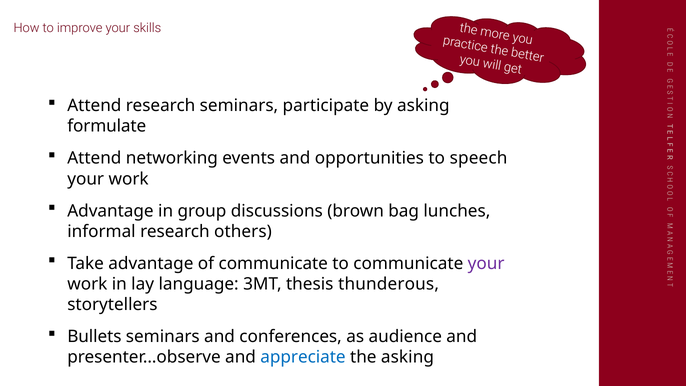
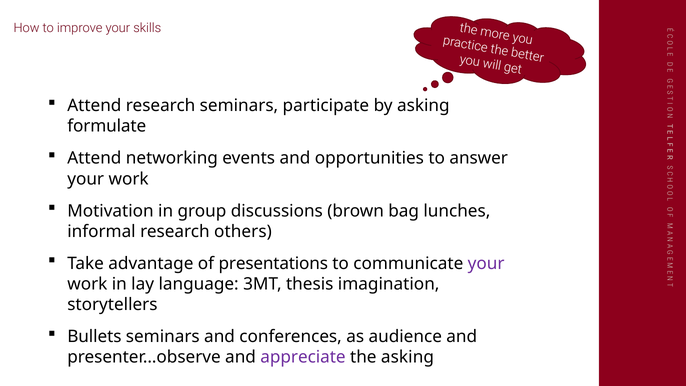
speech: speech -> answer (479, 158)
Advantage: Advantage -> Motivation (110, 211)
of communicate: communicate -> presentations (273, 263)
thunderous: thunderous -> imagination (389, 284)
appreciate colour: blue -> purple (303, 357)
